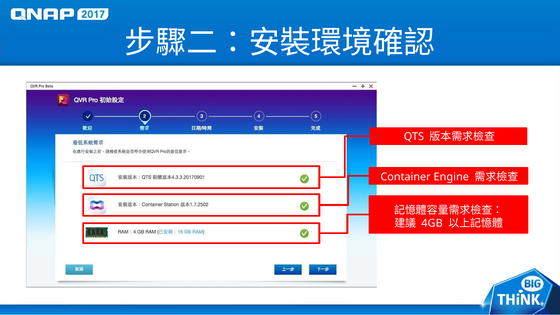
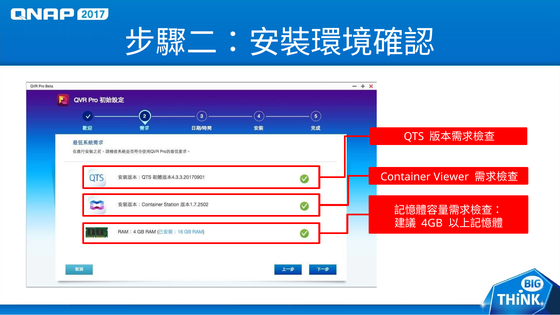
Engine: Engine -> Viewer (451, 177)
